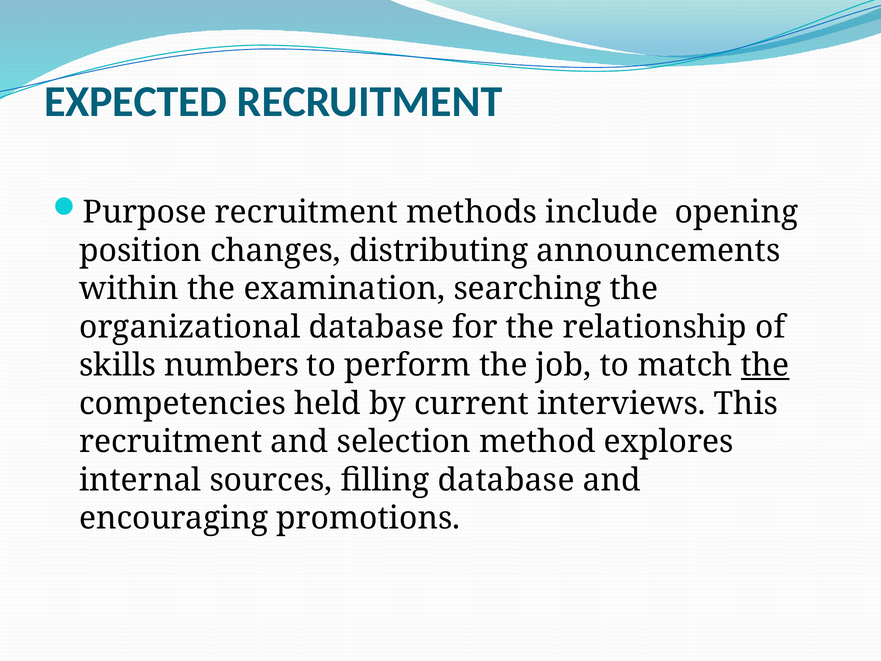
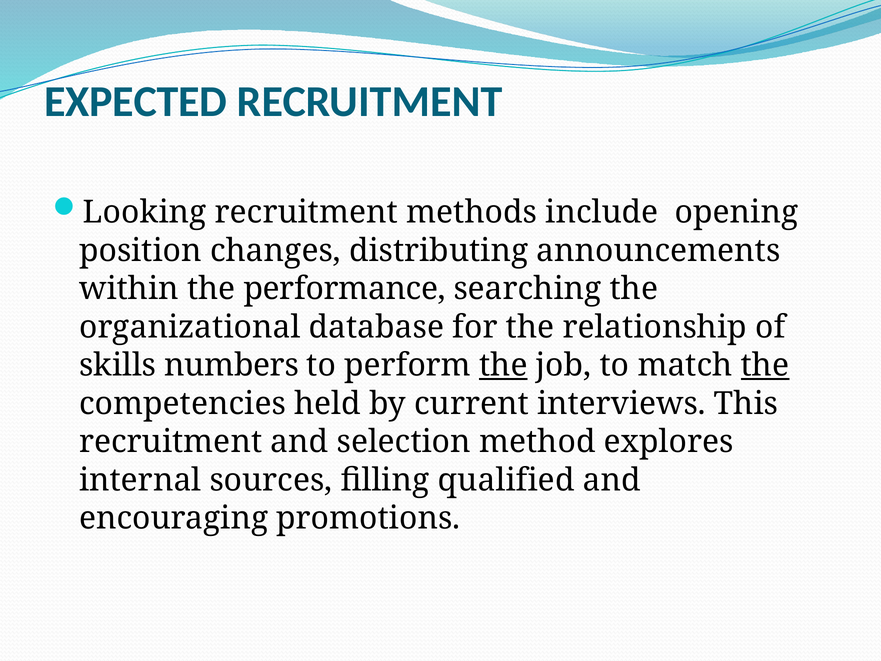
Purpose: Purpose -> Looking (145, 212)
examination: examination -> performance (345, 289)
the underline: none -> present (503, 365)
filling database: database -> qualified (506, 480)
